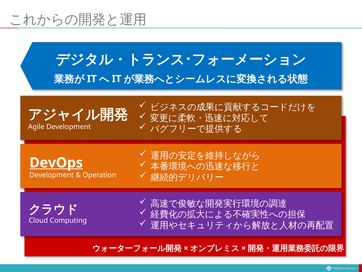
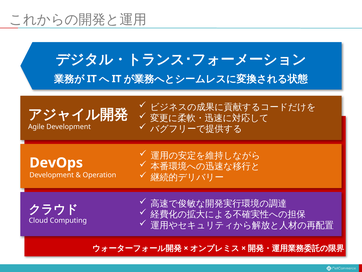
DevOps underline: present -> none (56, 163)
